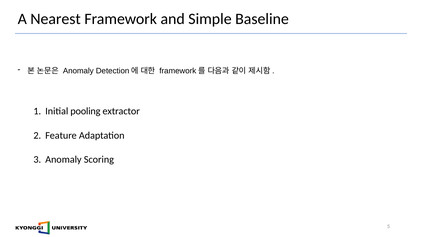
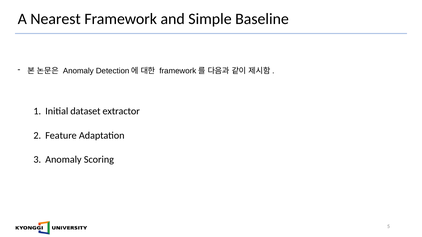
pooling: pooling -> dataset (85, 111)
